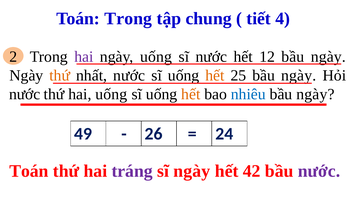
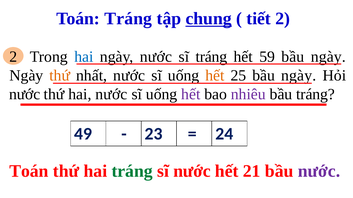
Toán Trong: Trong -> Tráng (128, 19)
chung underline: none -> present (209, 19)
tiết 4: 4 -> 2 (283, 19)
hai colour: purple -> blue (84, 57)
ngày uống: uống -> nước (156, 57)
sĩ nước: nước -> tráng (211, 57)
12: 12 -> 59 (267, 57)
hai uống: uống -> nước (111, 94)
hết colour: orange -> purple (191, 94)
nhiêu colour: blue -> purple (248, 94)
ngày: ngày -> tráng (316, 94)
26: 26 -> 23 (154, 134)
tráng colour: purple -> green (132, 172)
sĩ ngày: ngày -> nước (192, 172)
42: 42 -> 21 (252, 172)
